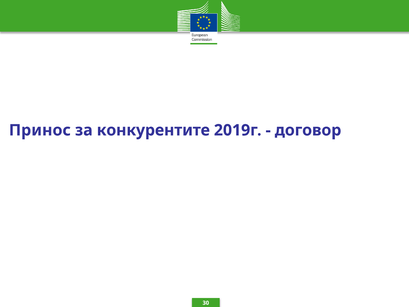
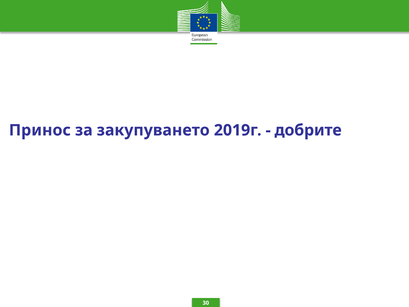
конкурентите: конкурентите -> закупуването (153, 130)
договор: договор -> добрите (308, 130)
